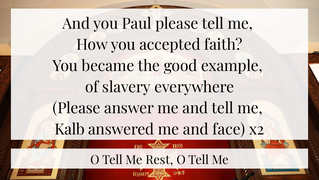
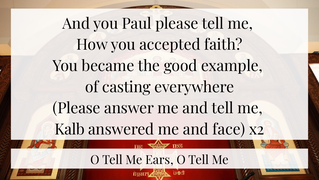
slavery: slavery -> casting (126, 87)
Rest: Rest -> Ears (159, 160)
